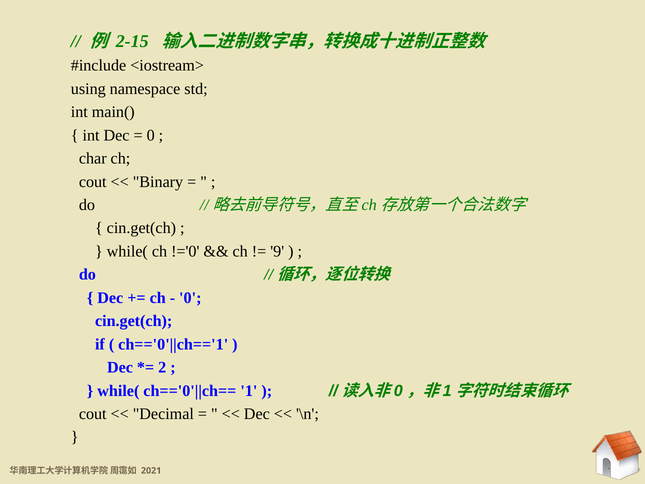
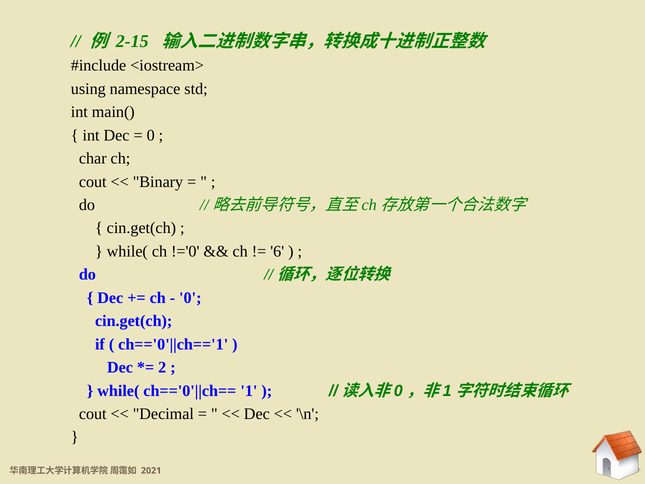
9: 9 -> 6 (277, 251)
